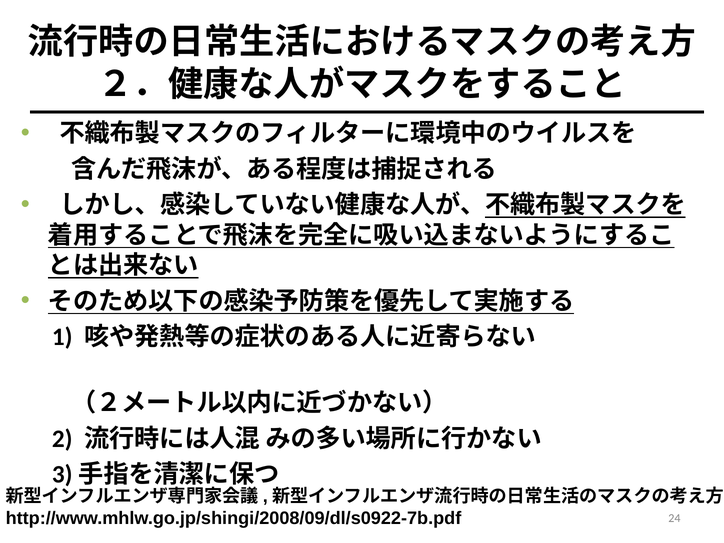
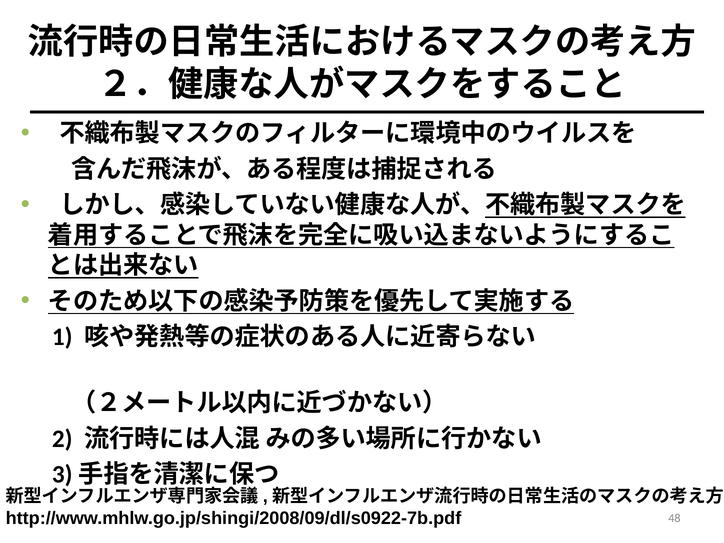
24: 24 -> 48 (674, 518)
